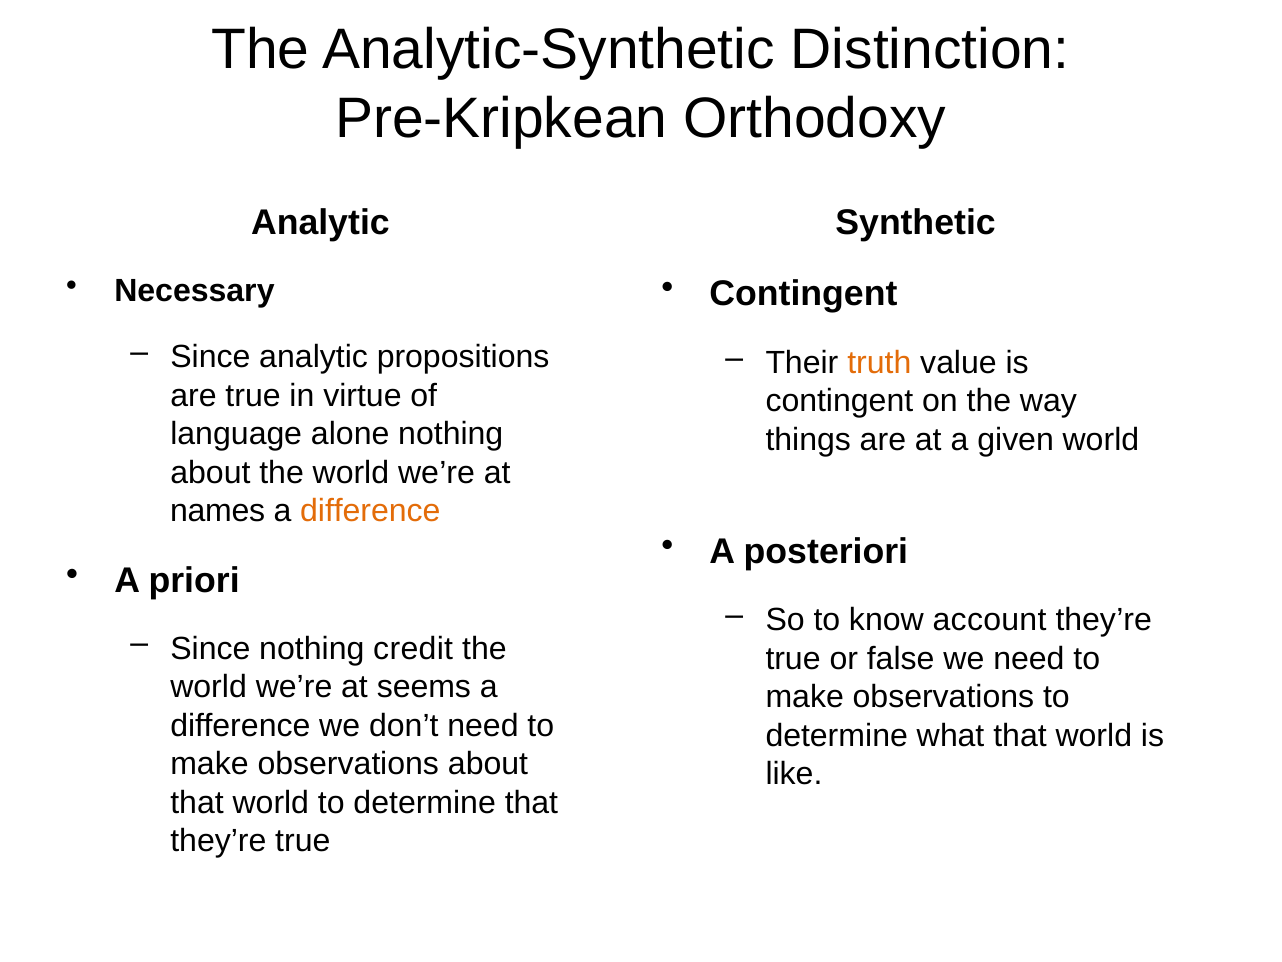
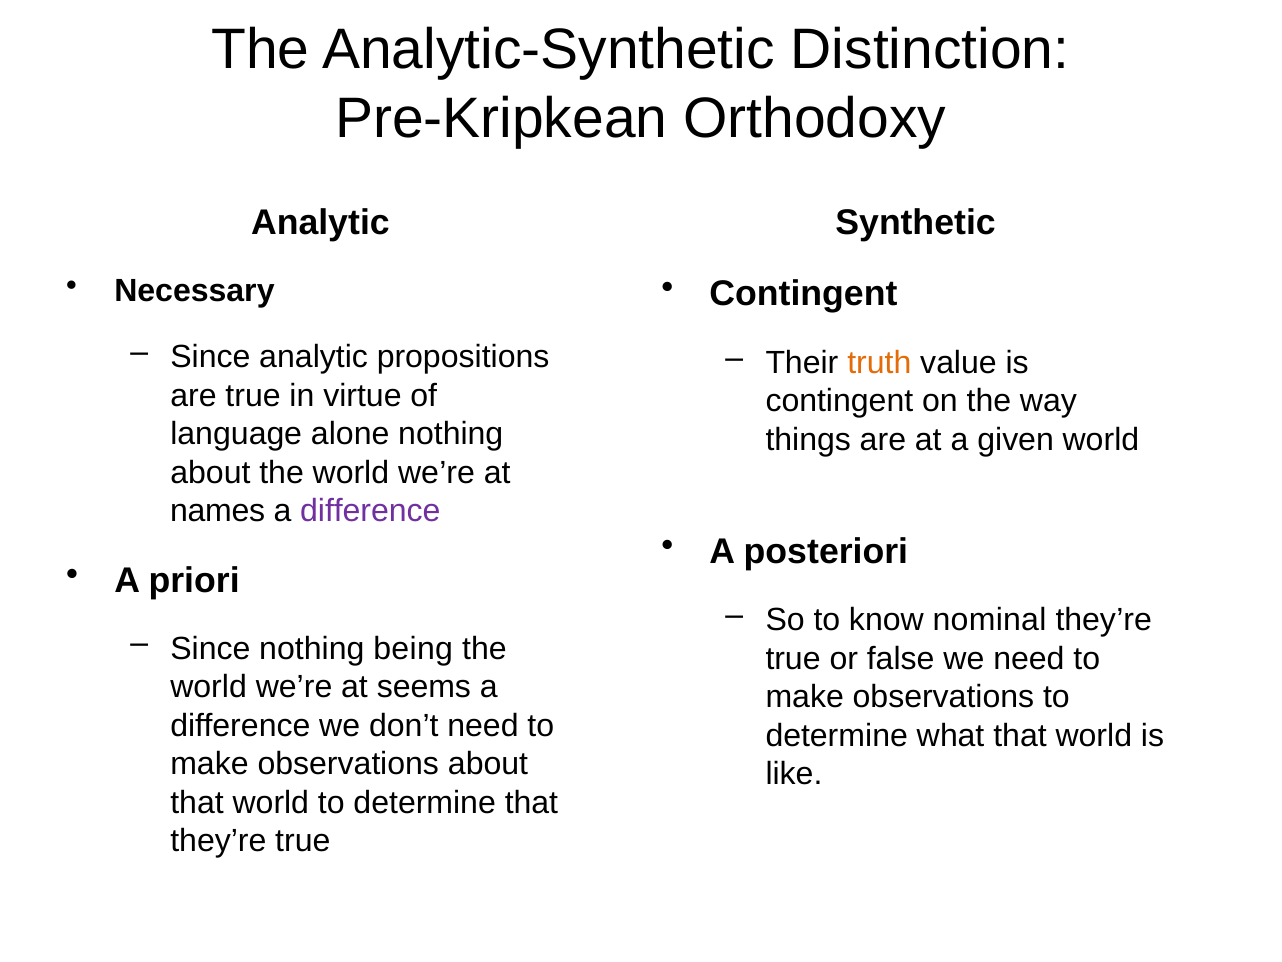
difference colour: orange -> purple (370, 511)
account: account -> nominal (990, 620)
credit: credit -> being (413, 648)
